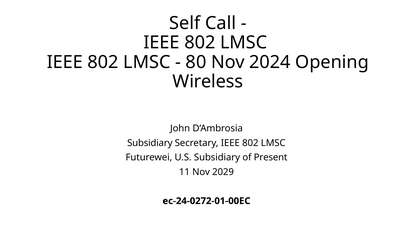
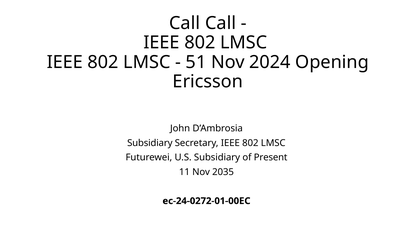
Self: Self -> Call (185, 23)
80: 80 -> 51 (196, 62)
Wireless: Wireless -> Ericsson (208, 82)
2029: 2029 -> 2035 (223, 172)
